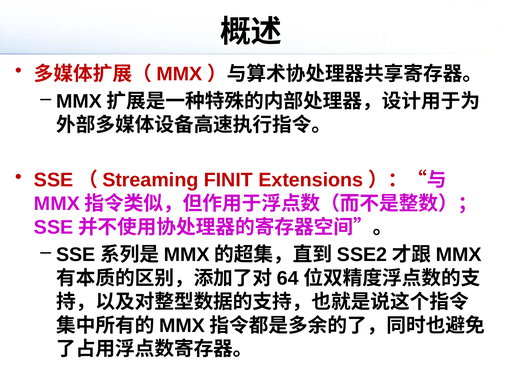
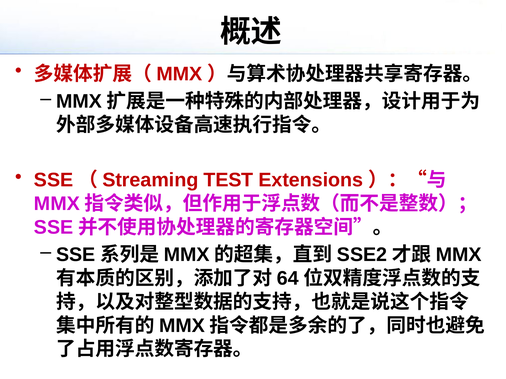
FINIT: FINIT -> TEST (228, 180)
